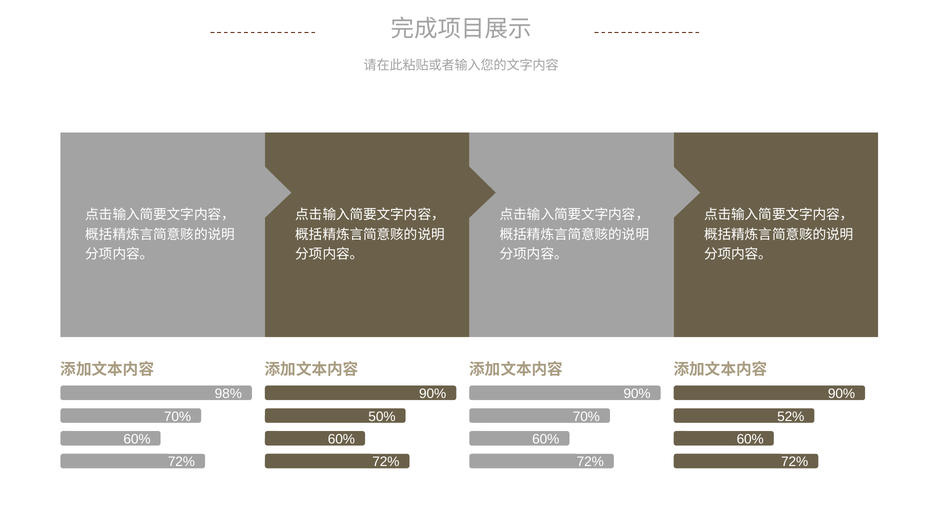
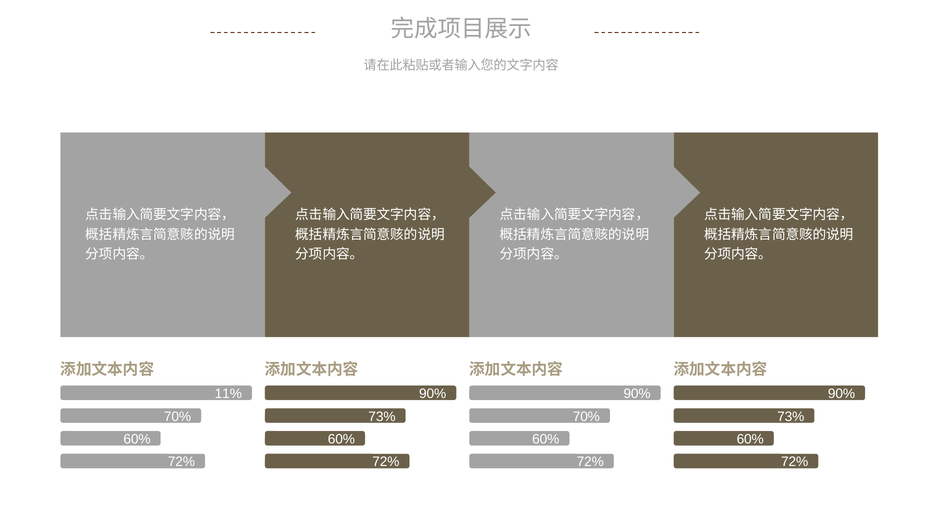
98%: 98% -> 11% (228, 394)
50%: 50% -> 73% (382, 416)
52%: 52% -> 73% (791, 416)
